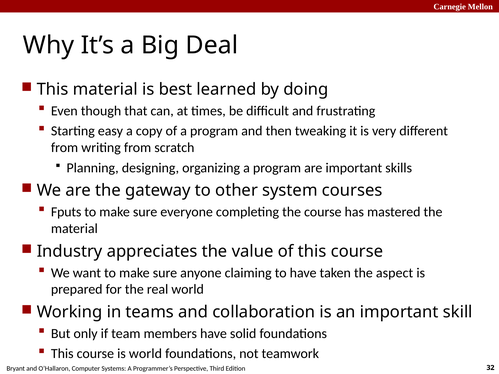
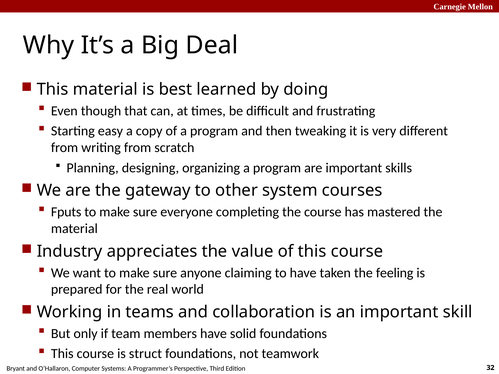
aspect: aspect -> feeling (395, 273)
is world: world -> struct (145, 354)
